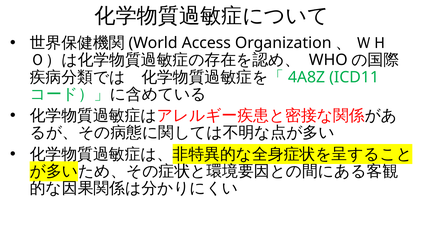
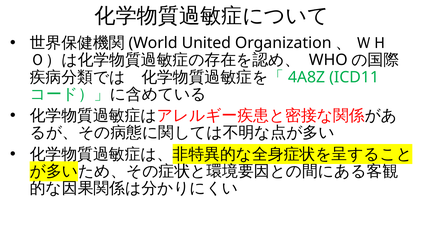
Access: Access -> United (206, 43)
